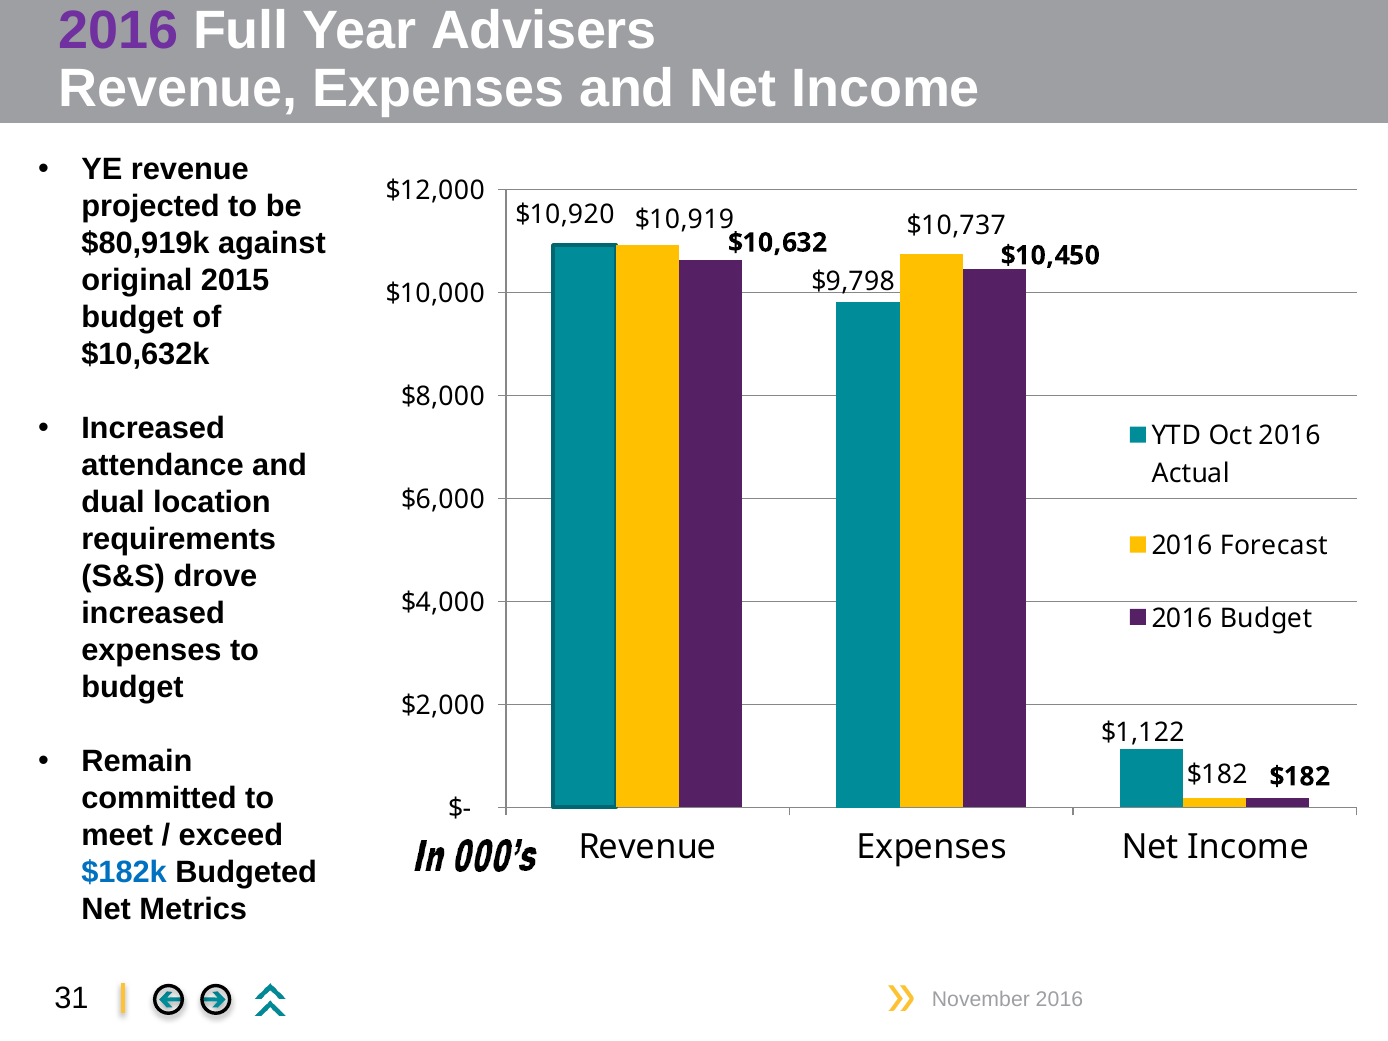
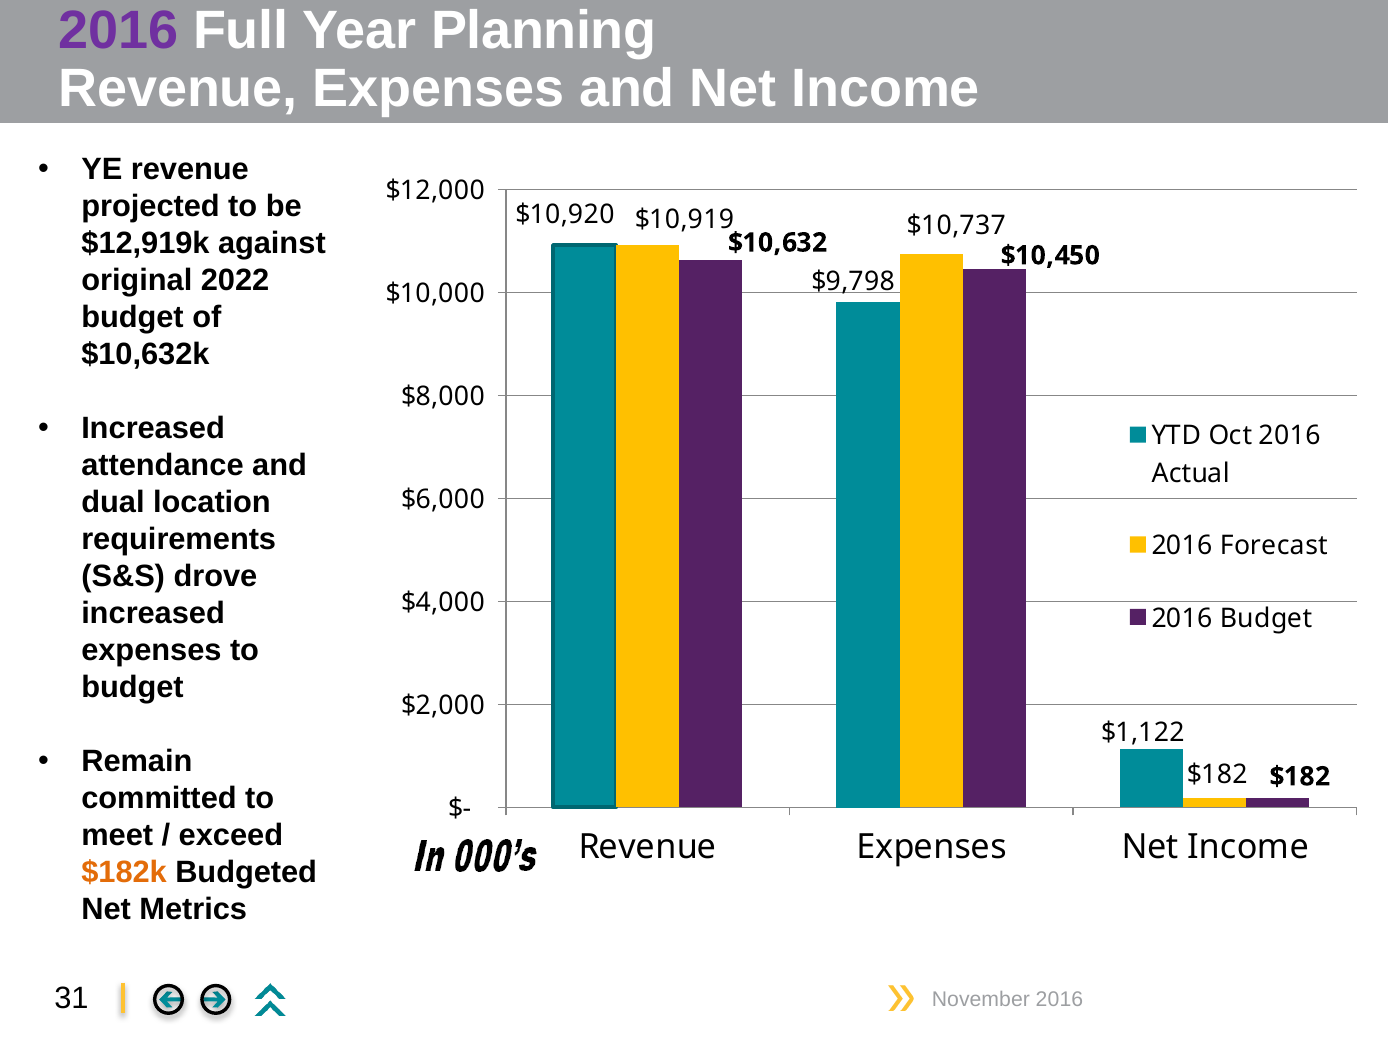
Advisers: Advisers -> Planning (544, 31)
$80,919k: $80,919k -> $12,919k (145, 244)
2015: 2015 -> 2022 (235, 281)
$182k colour: blue -> orange (124, 873)
